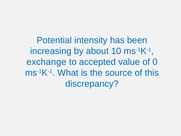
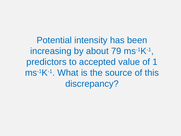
10: 10 -> 79 (116, 51)
exchange: exchange -> predictors (46, 62)
0: 0 -> 1 (155, 62)
